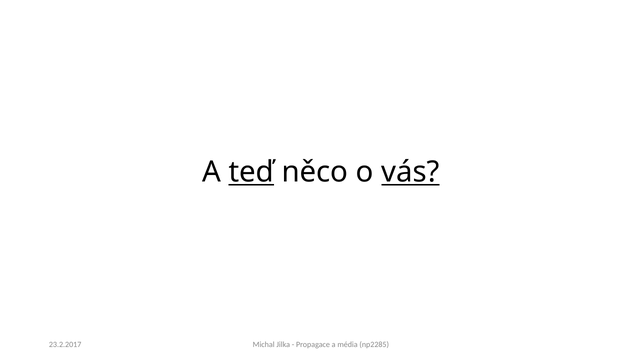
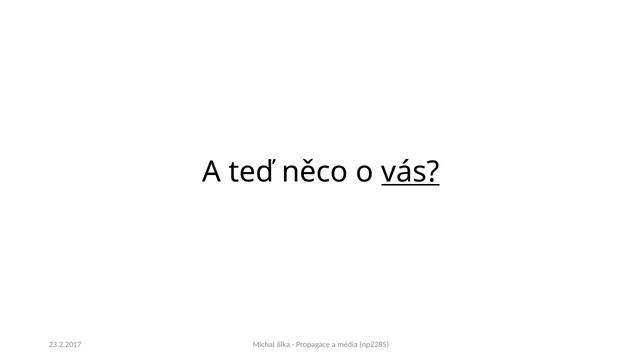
teď underline: present -> none (251, 172)
